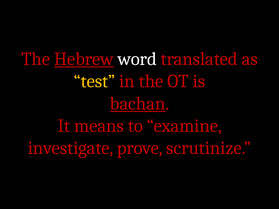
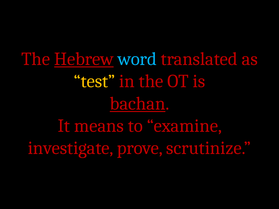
word colour: white -> light blue (137, 59)
